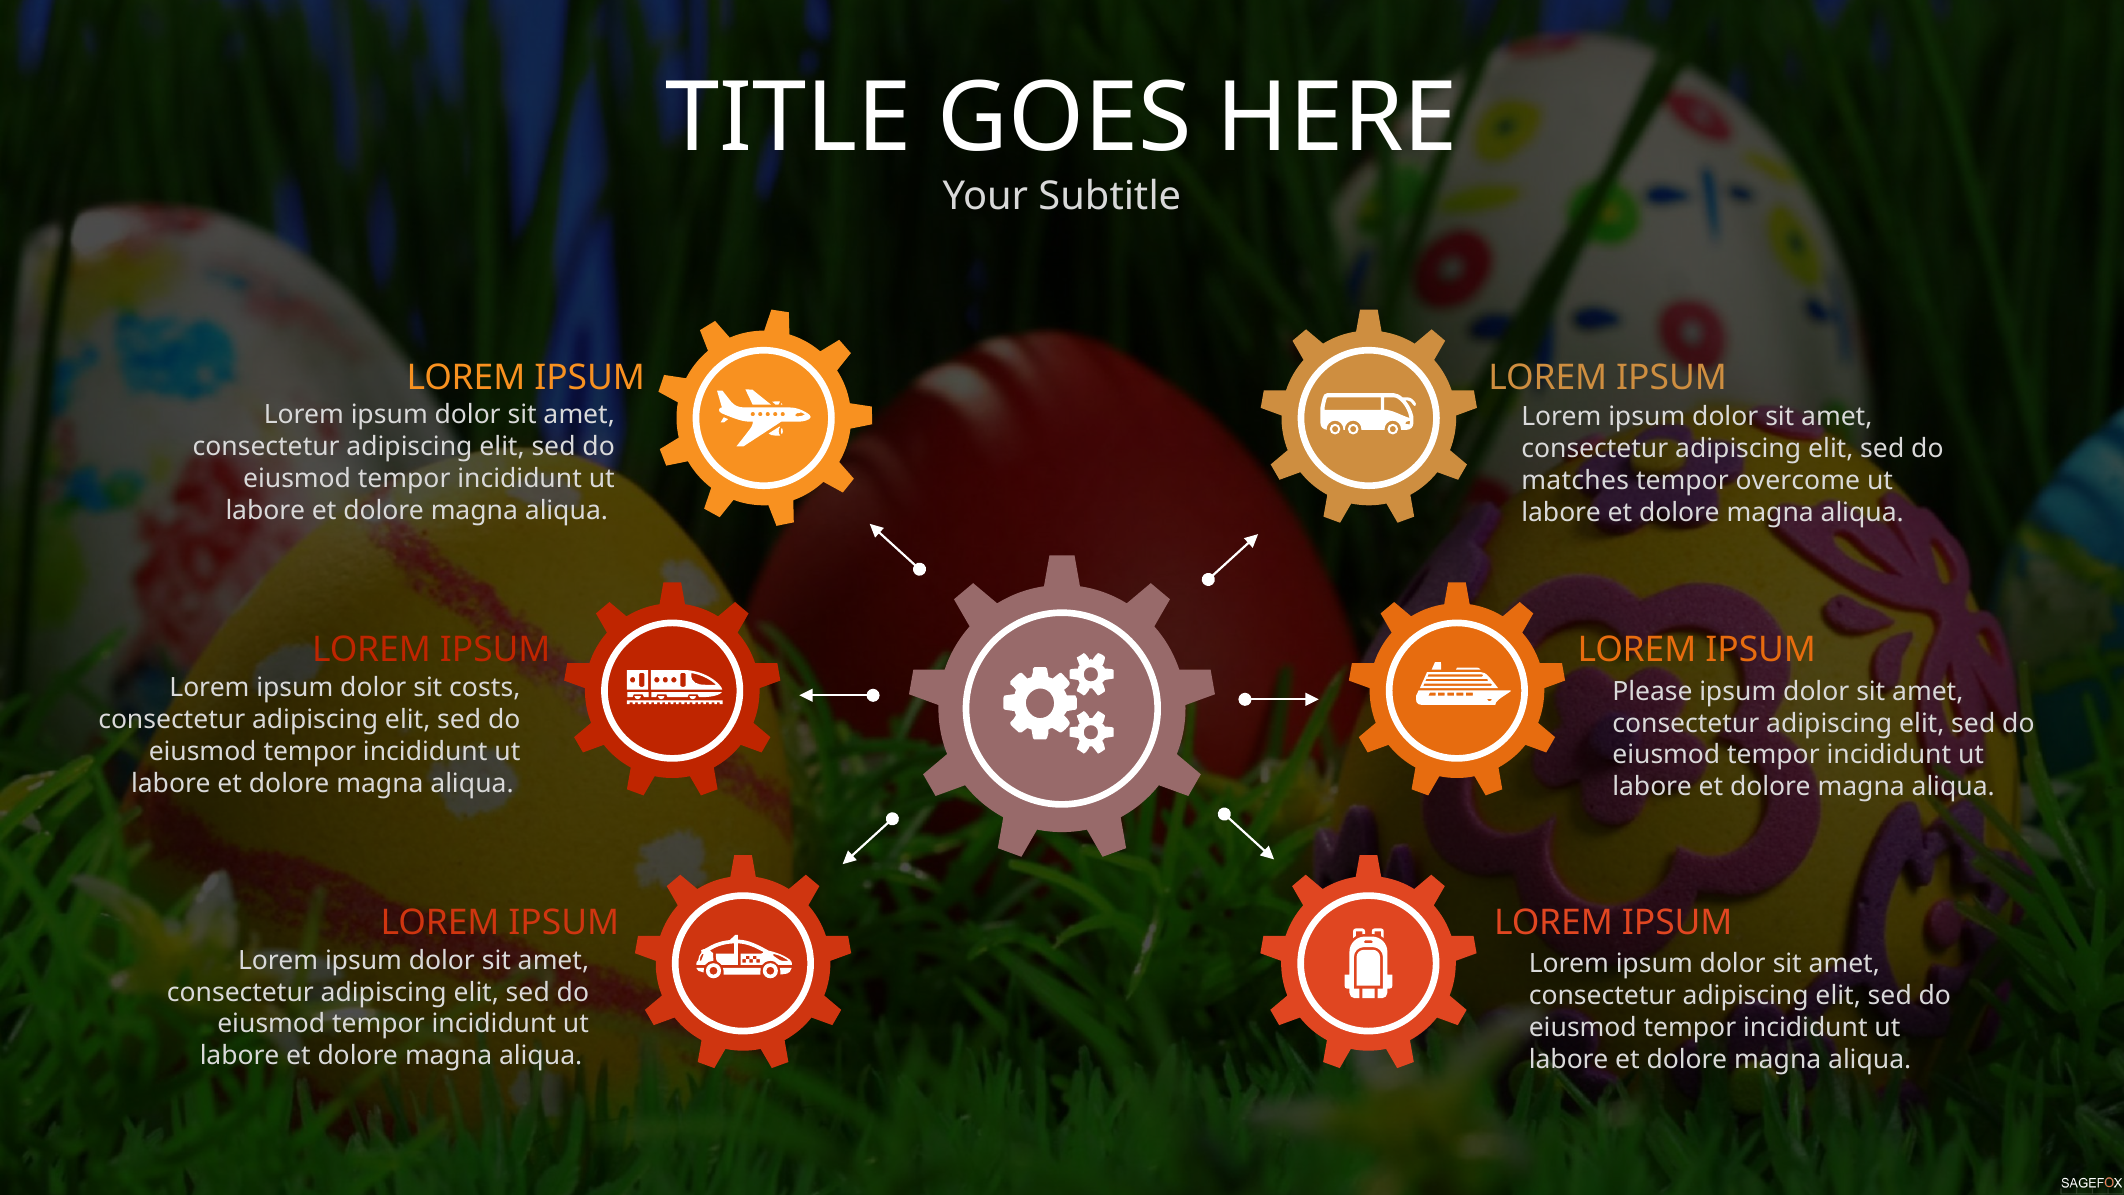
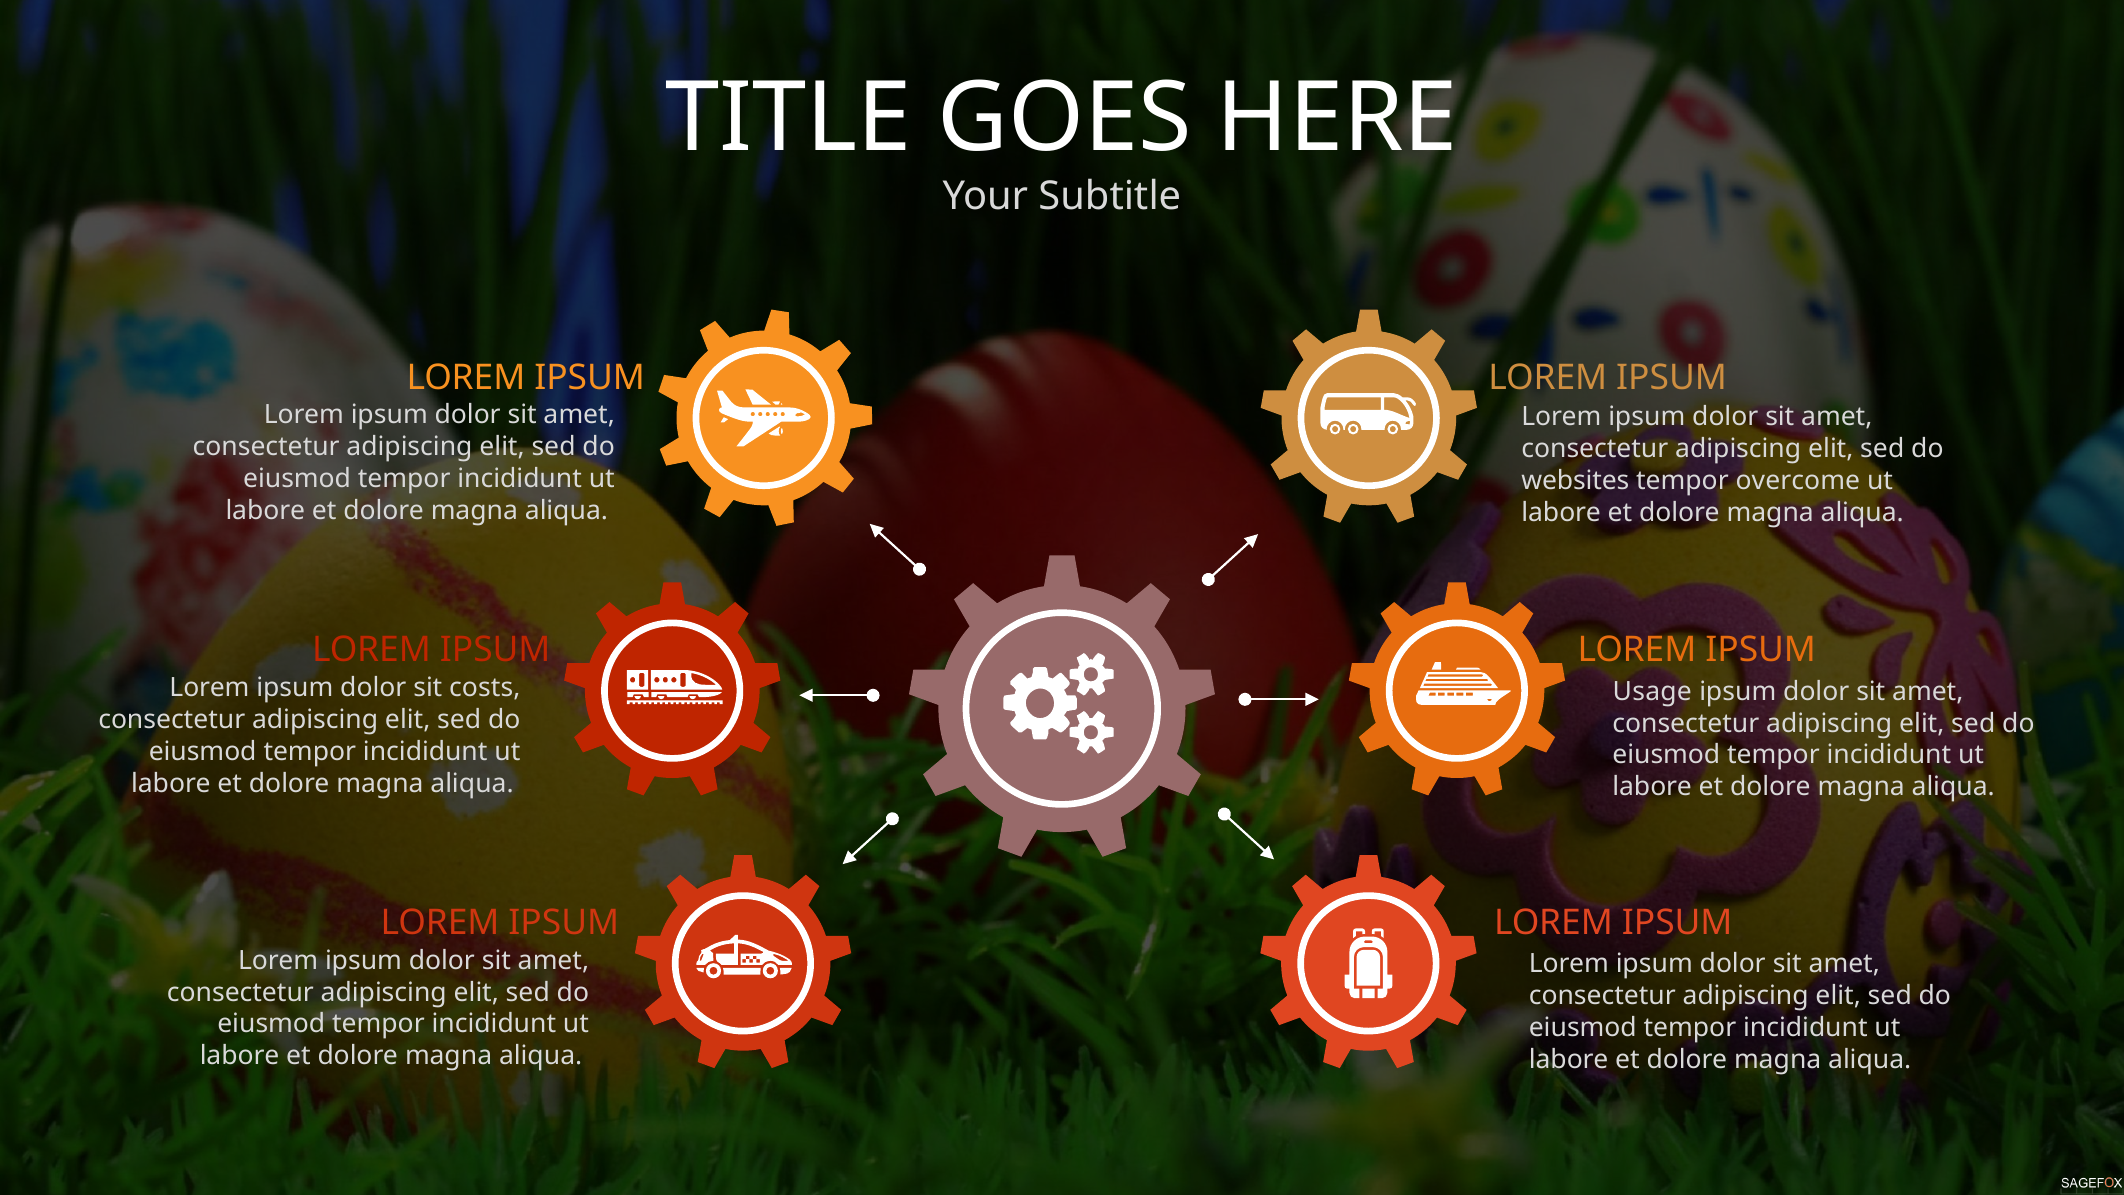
matches: matches -> websites (1575, 481)
Please: Please -> Usage (1652, 691)
